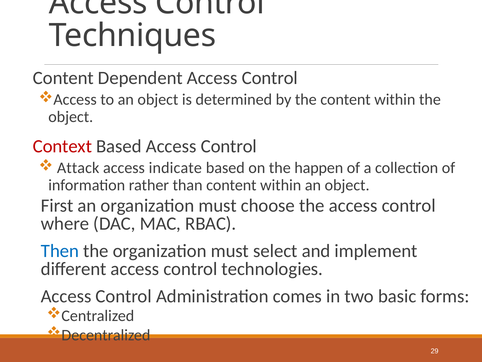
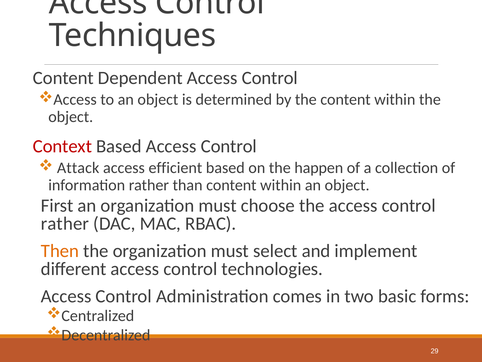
indicate: indicate -> efficient (175, 168)
where: where -> rather (65, 223)
Then colour: blue -> orange (60, 251)
